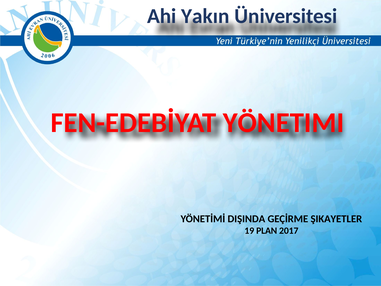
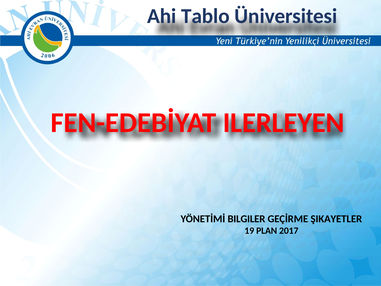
Yakın: Yakın -> Tablo (205, 16)
YÖNETIMI: YÖNETIMI -> ILERLEYEN (284, 123)
DIŞINDA: DIŞINDA -> BILGILER (246, 219)
